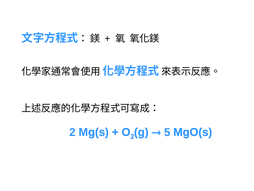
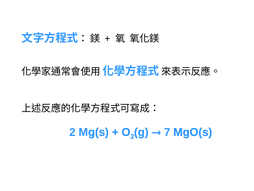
5: 5 -> 7 (167, 132)
